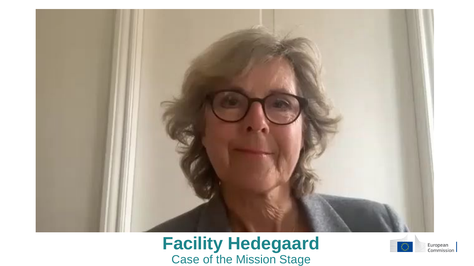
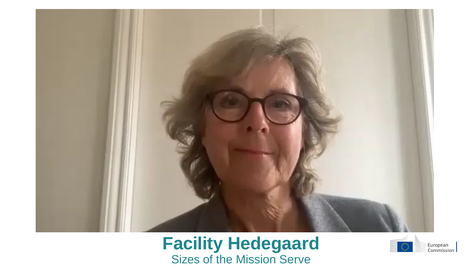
Case: Case -> Sizes (186, 260)
Stage: Stage -> Serve (295, 260)
